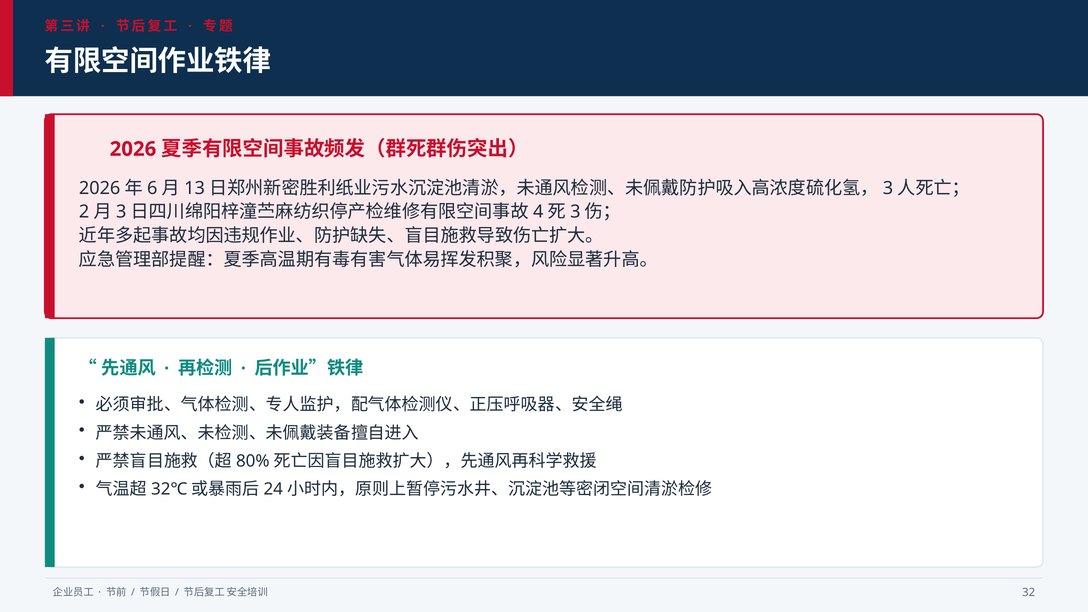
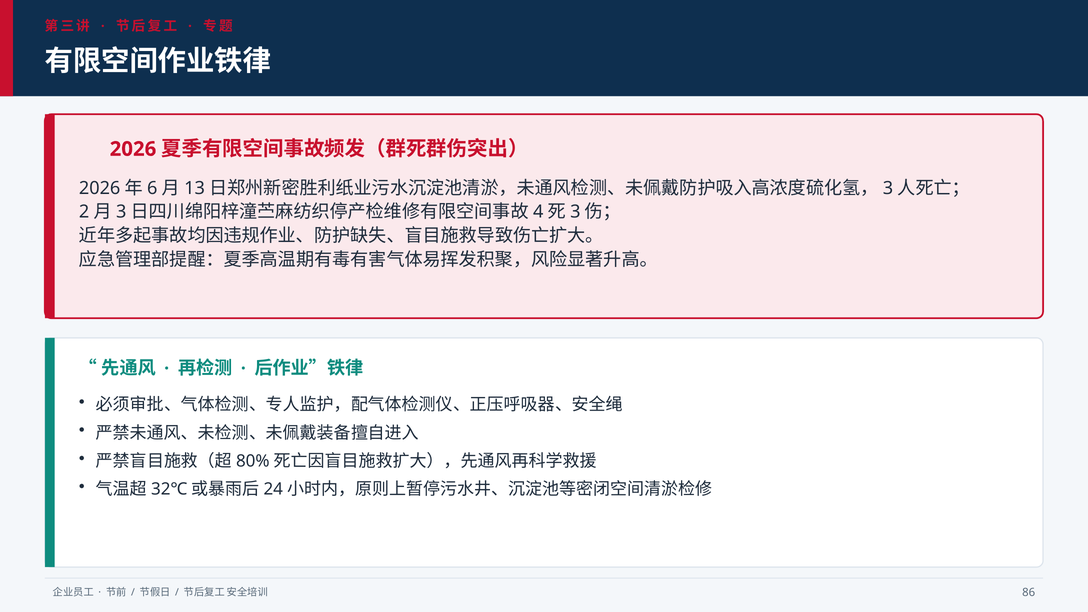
32: 32 -> 86 (1029, 592)
